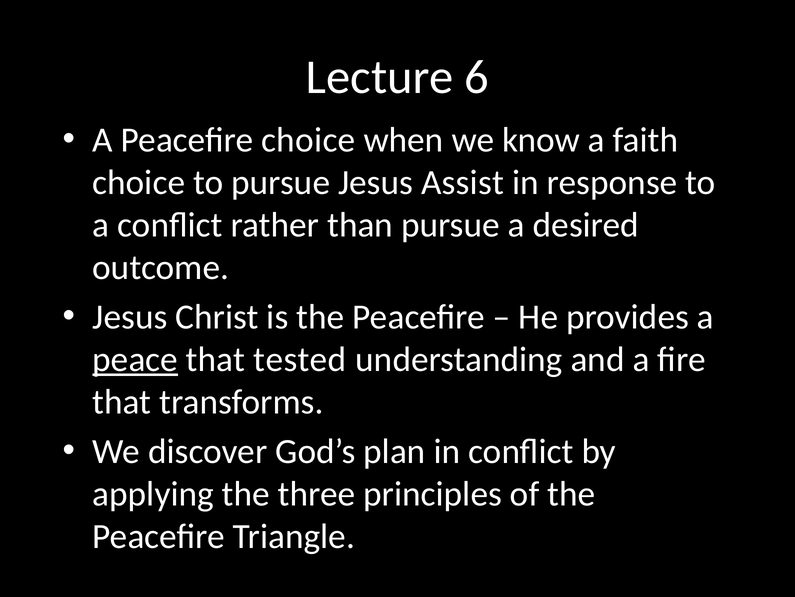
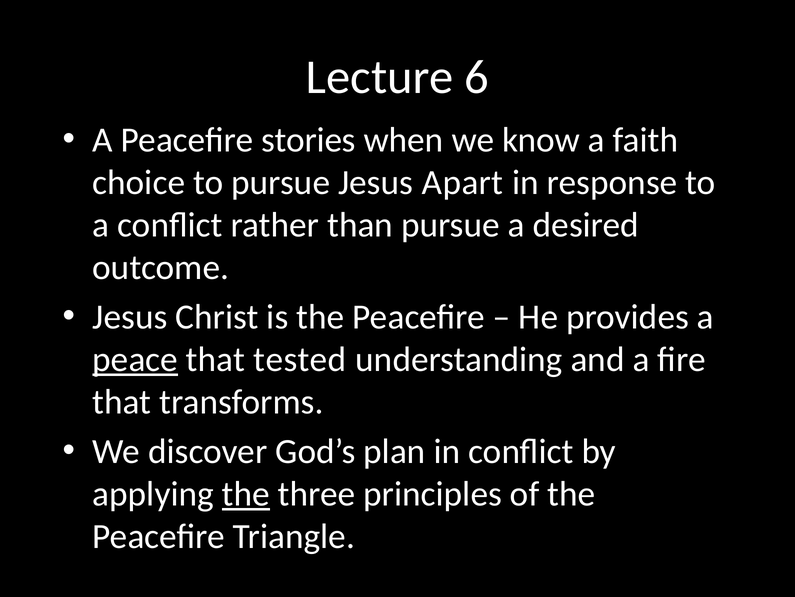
Peacefire choice: choice -> stories (309, 140)
Assist: Assist -> Apart (463, 182)
the underline: none -> present (246, 493)
